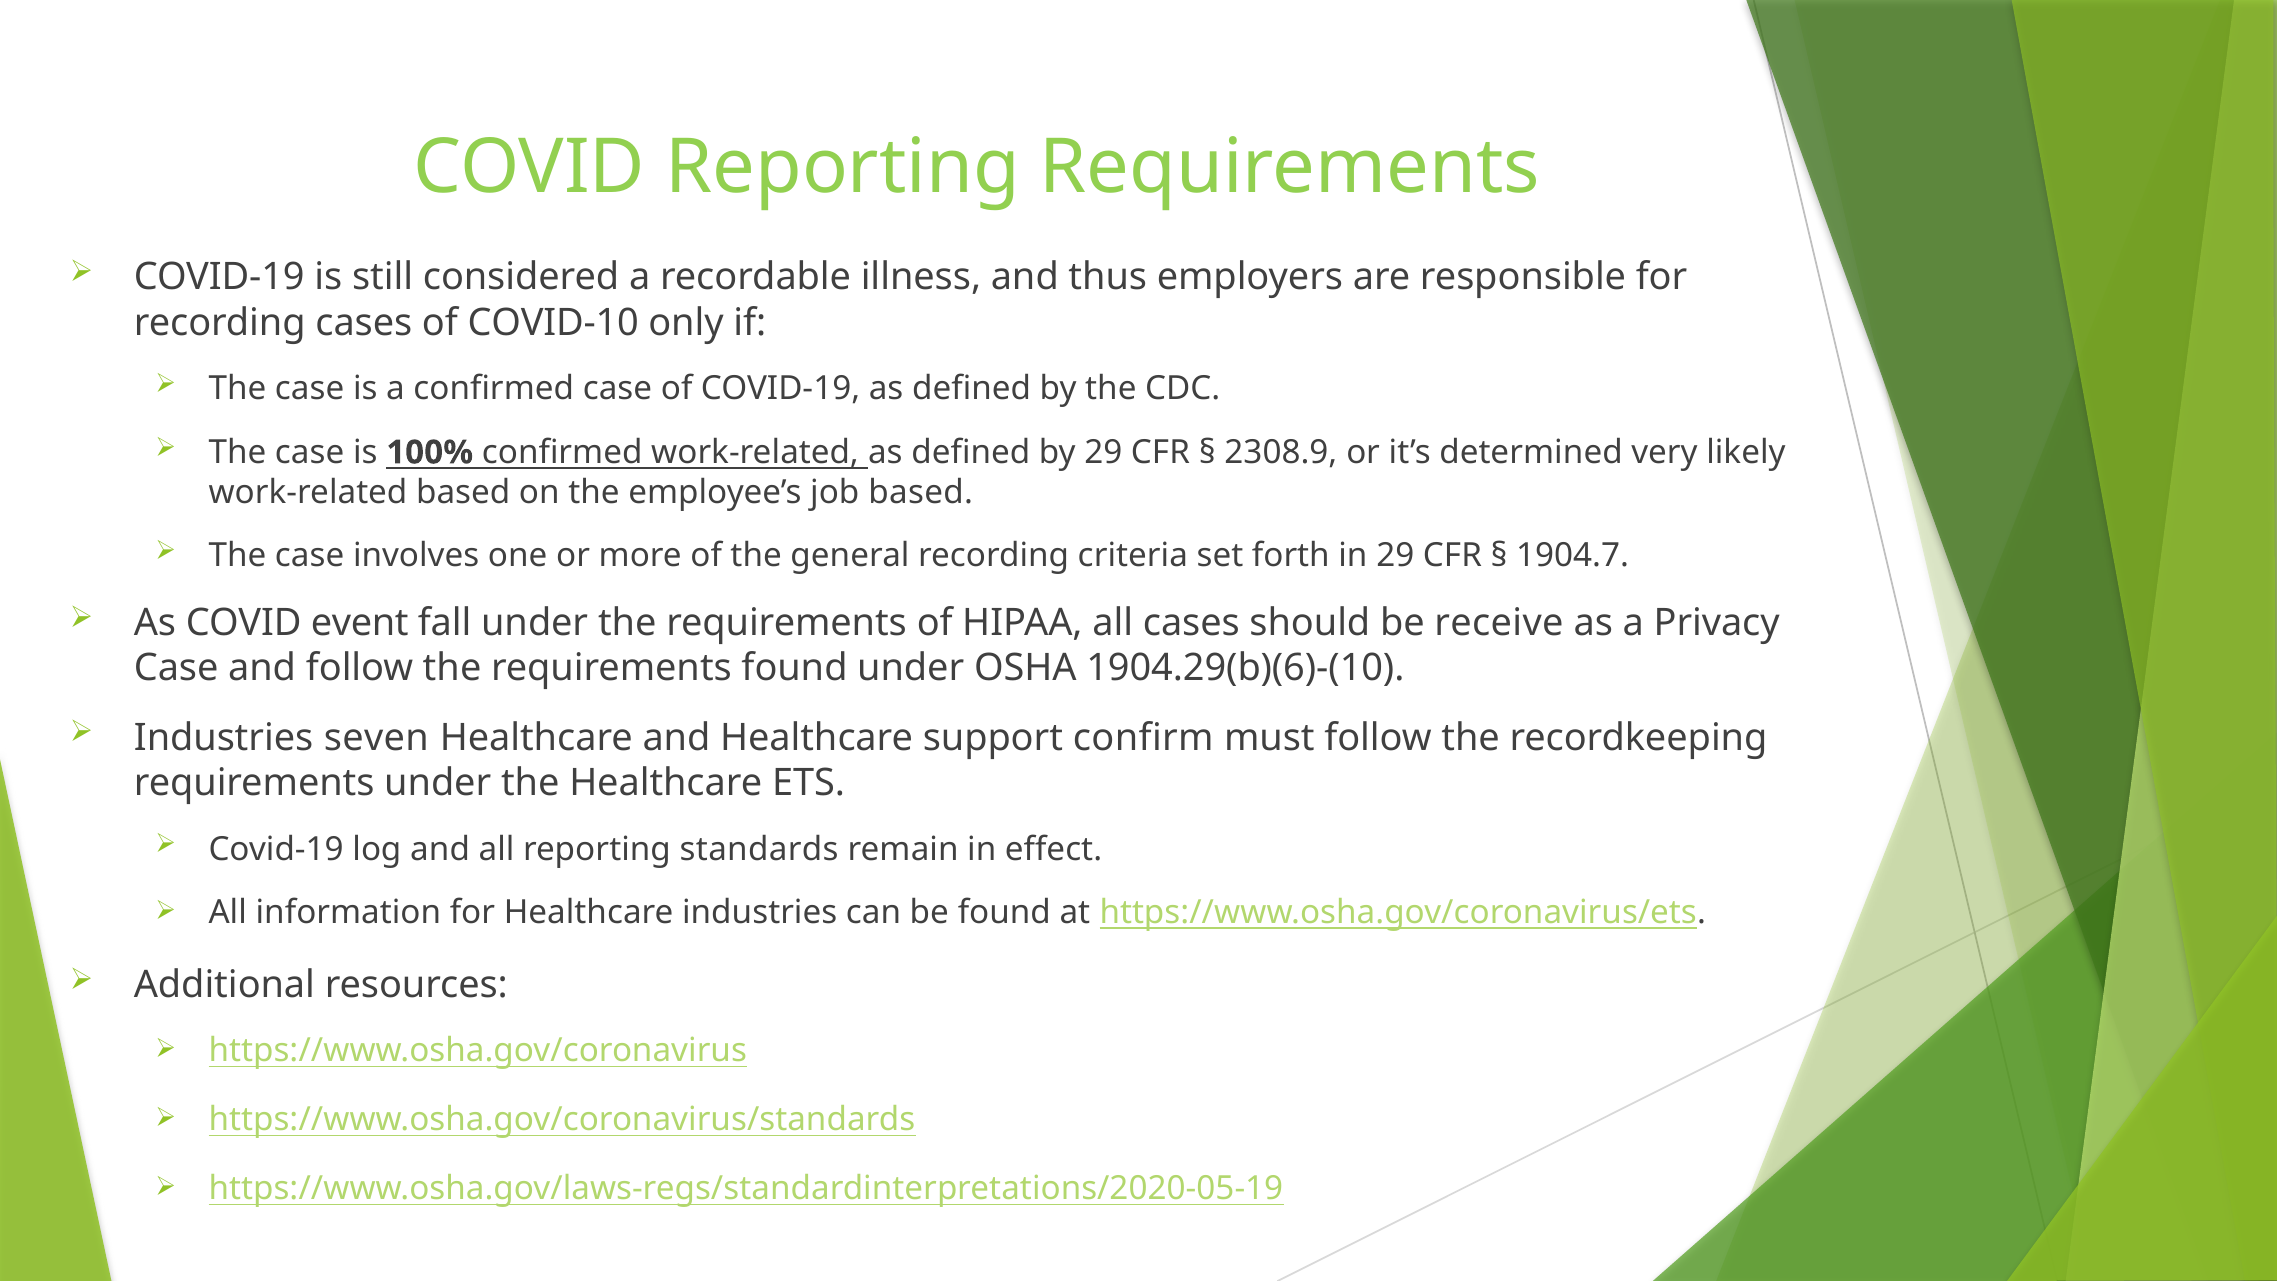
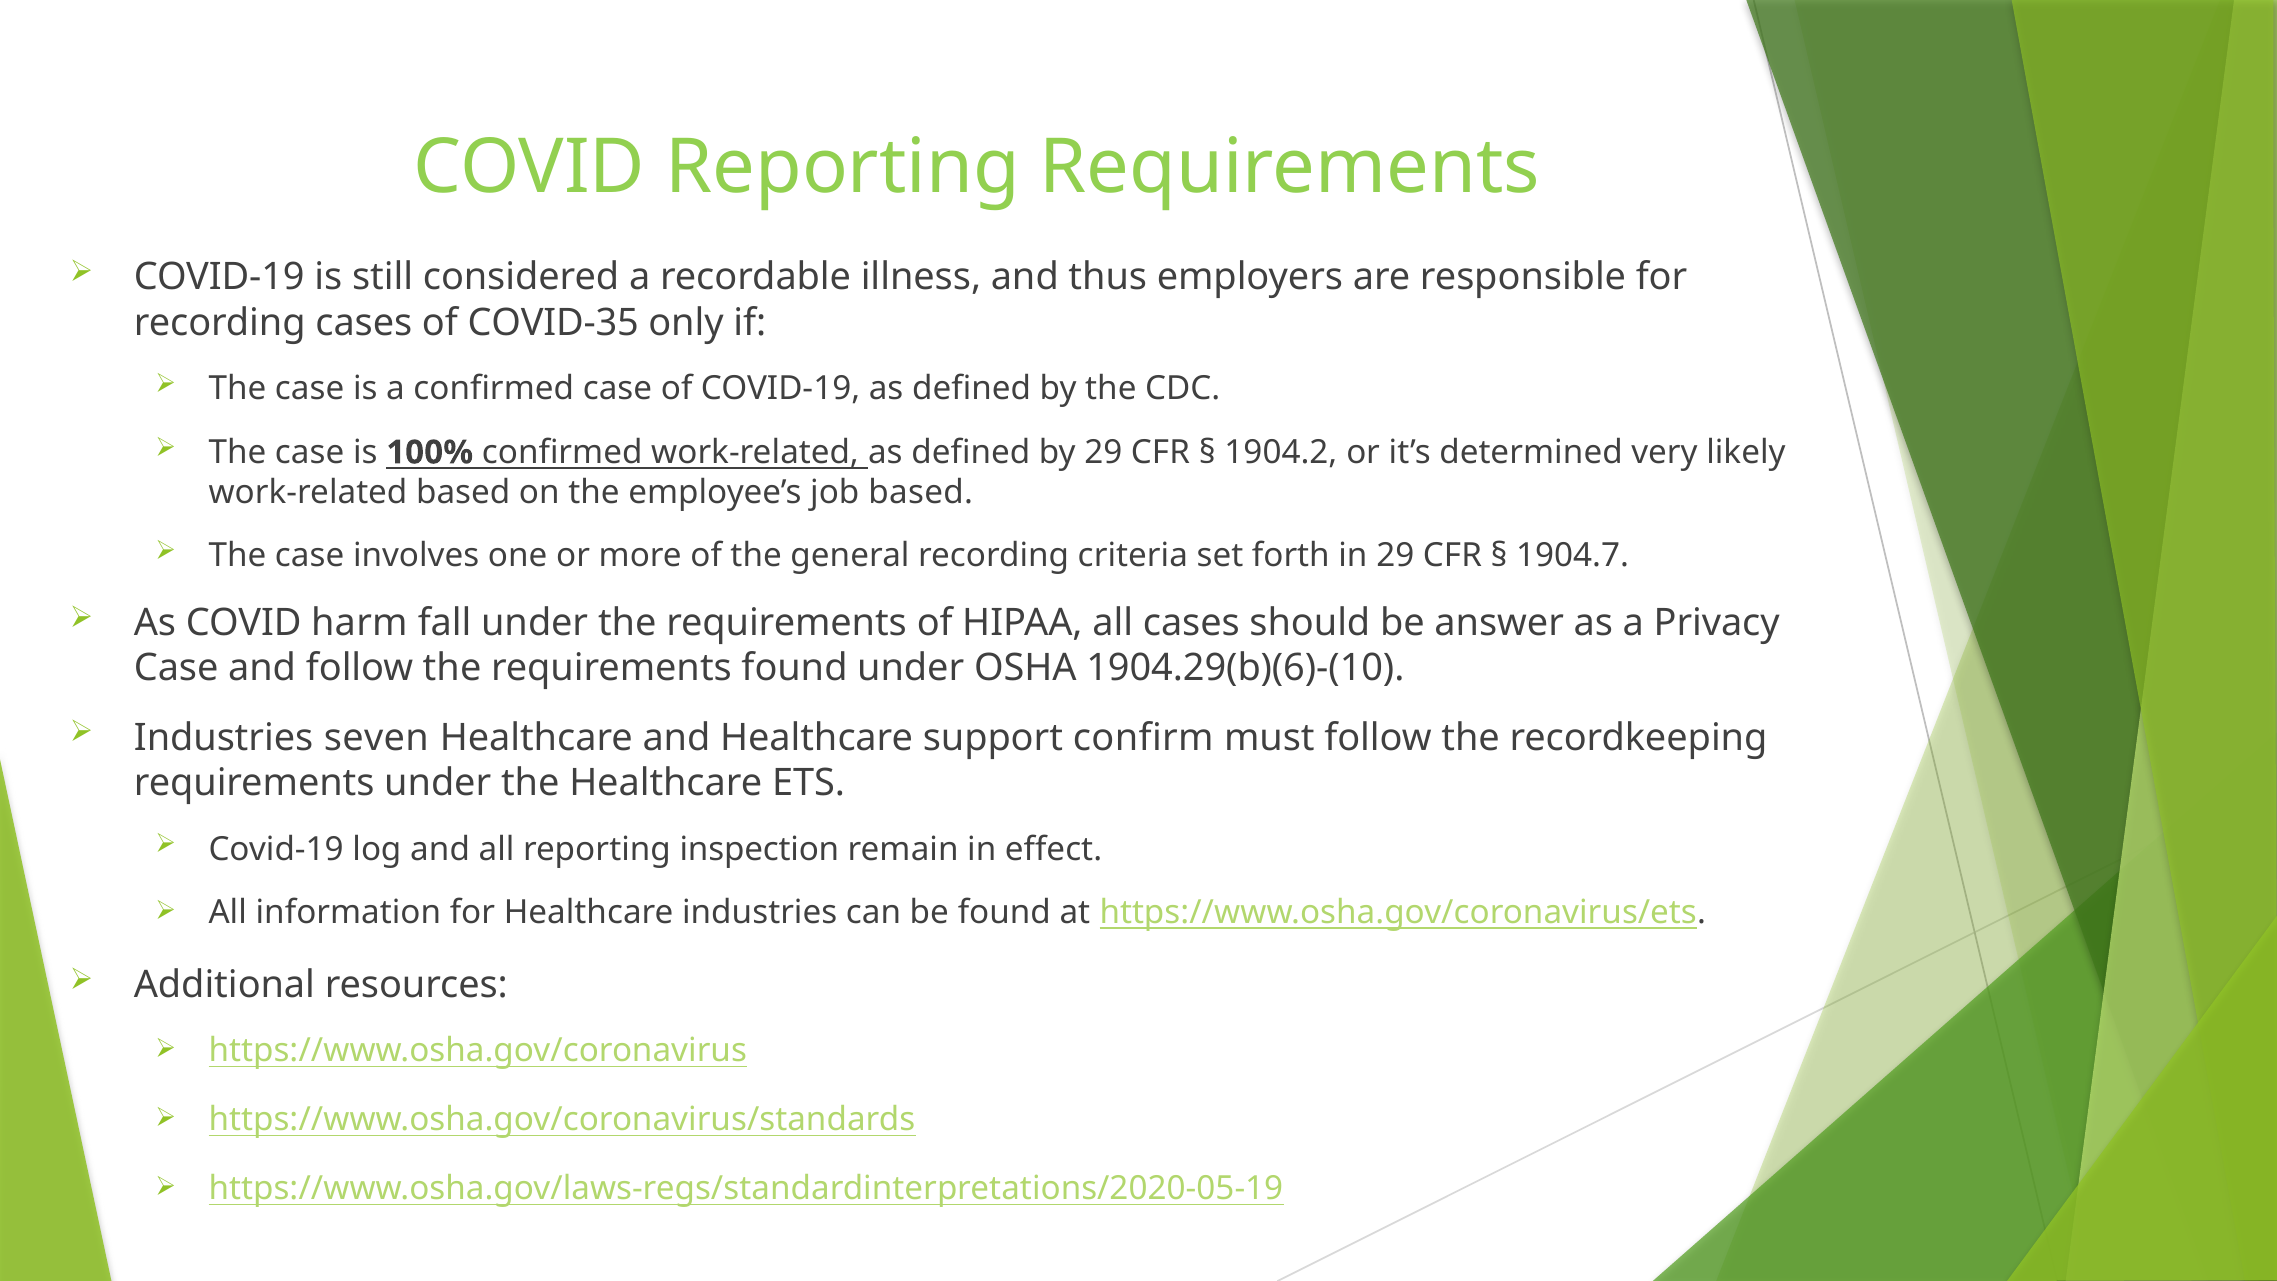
COVID-10: COVID-10 -> COVID-35 (553, 323)
2308.9: 2308.9 -> 1904.2 (1281, 452)
event: event -> harm (359, 623)
receive: receive -> answer (1499, 623)
standards: standards -> inspection (759, 849)
